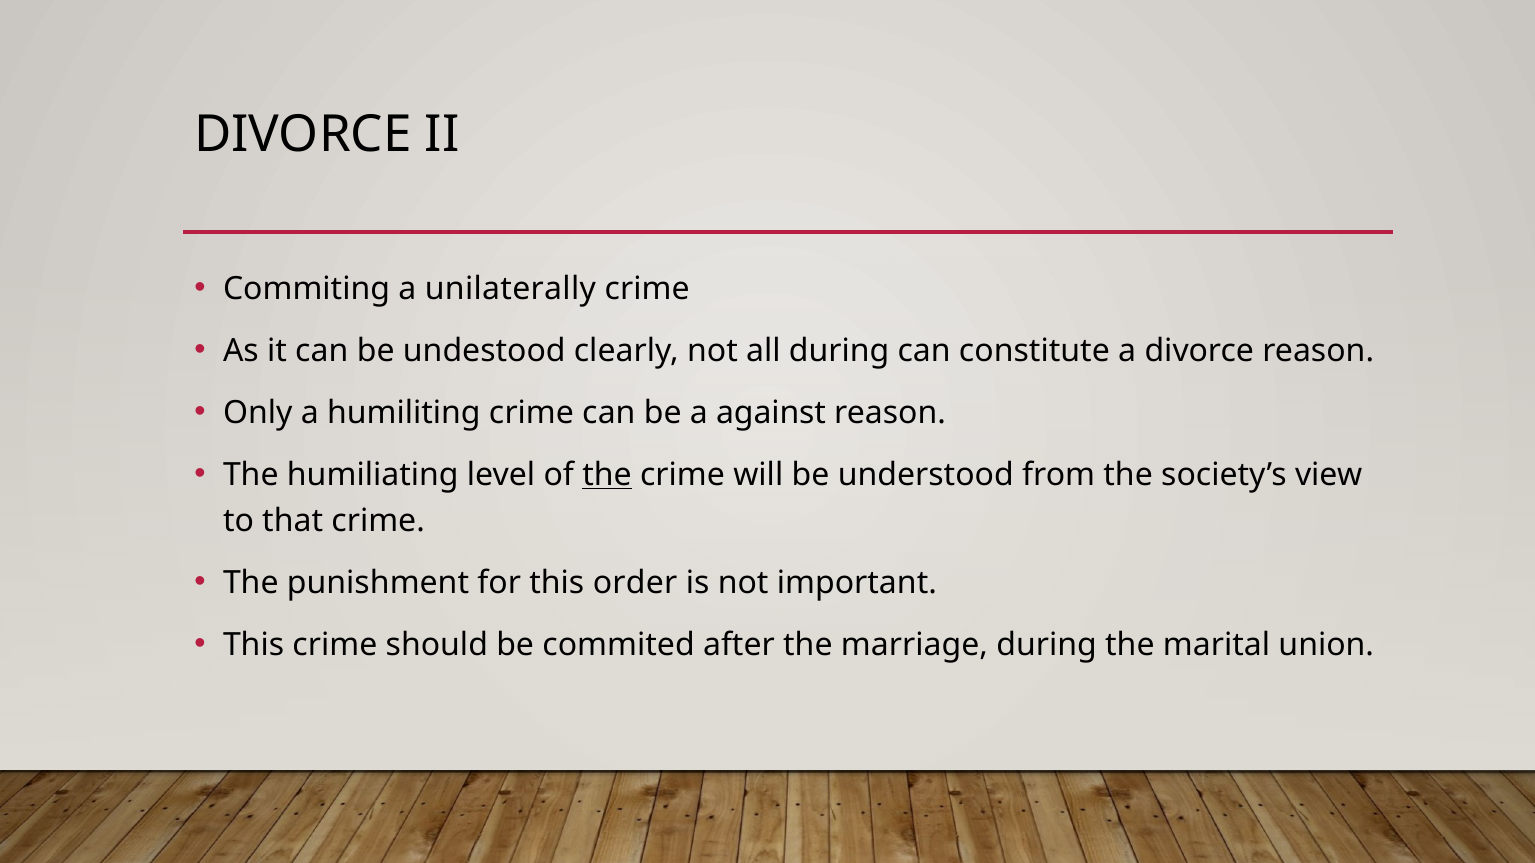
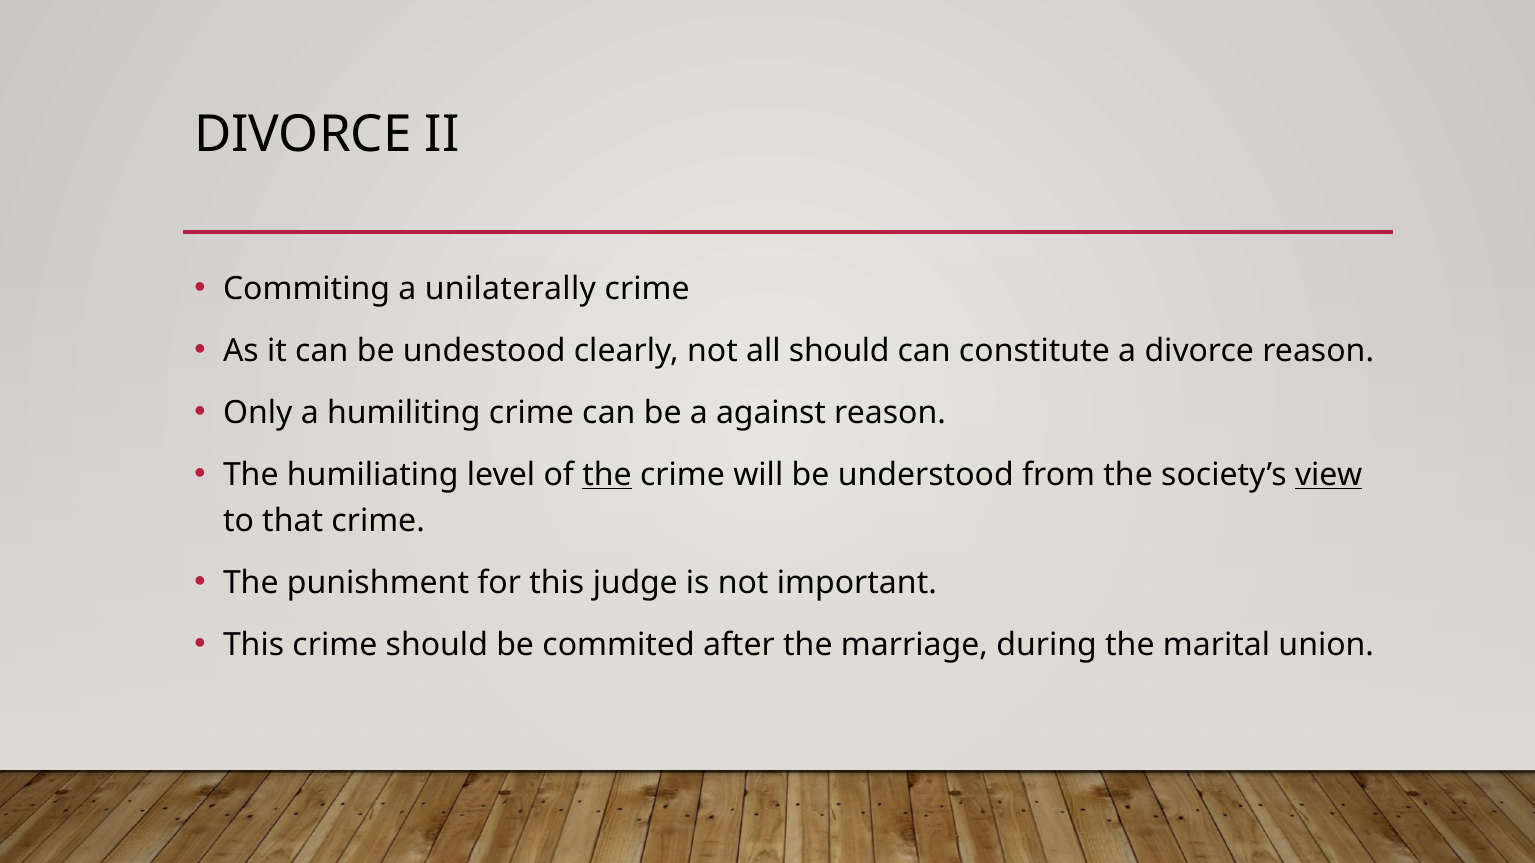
all during: during -> should (839, 351)
view underline: none -> present (1329, 475)
order: order -> judge (635, 583)
